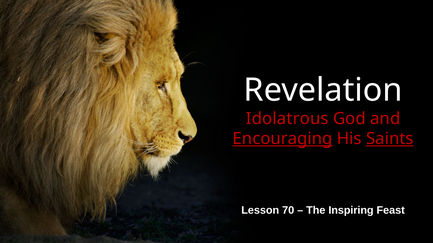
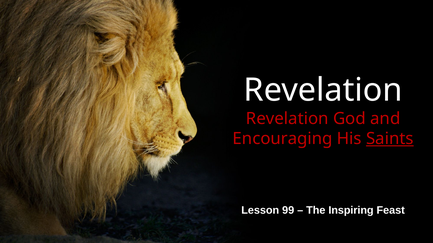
Idolatrous: Idolatrous -> Revelation (287, 119)
Encouraging underline: present -> none (283, 139)
70: 70 -> 99 (288, 211)
